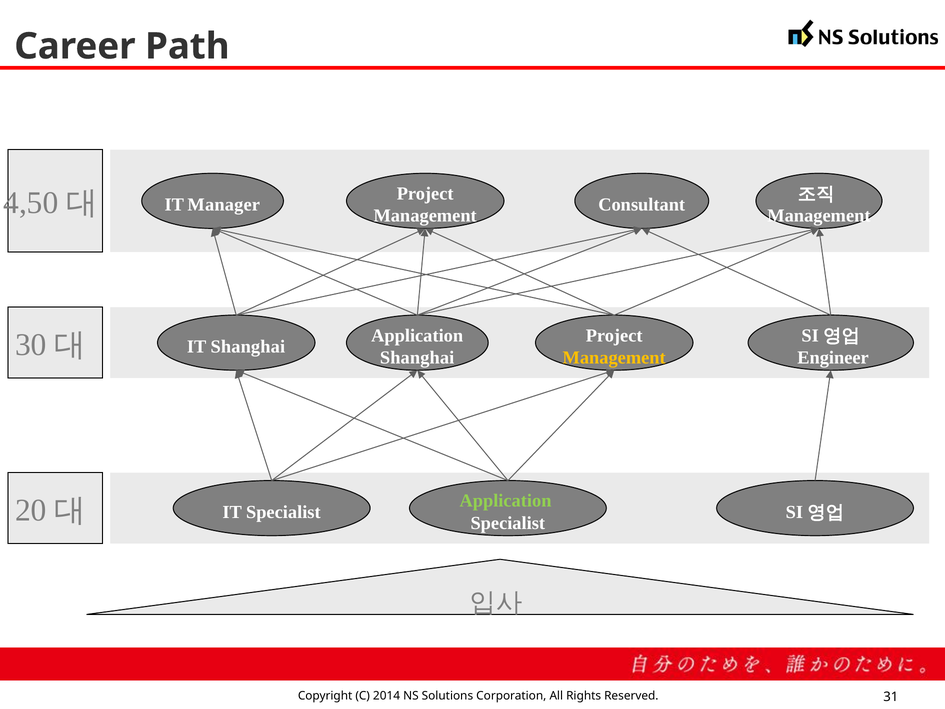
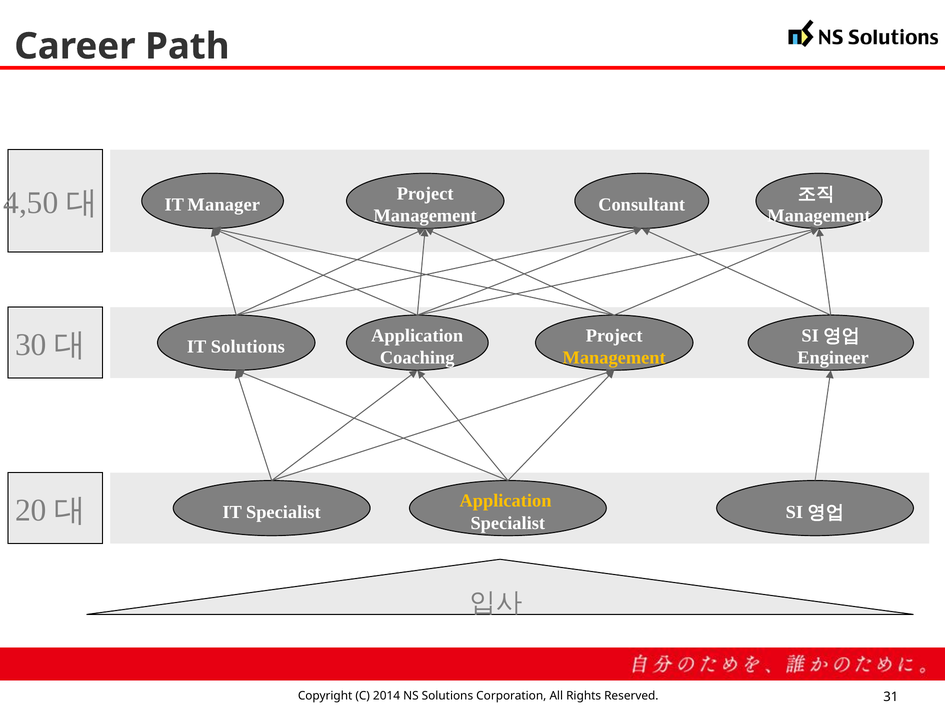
IT Shanghai: Shanghai -> Solutions (248, 347)
Shanghai: Shanghai -> Coaching (417, 357)
Application colour: light green -> yellow (505, 501)
